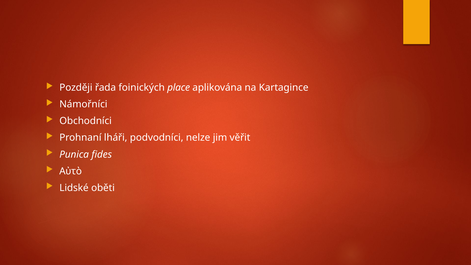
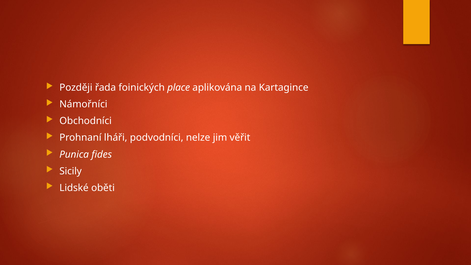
Αὐτὸ: Αὐτὸ -> Sicily (71, 171)
